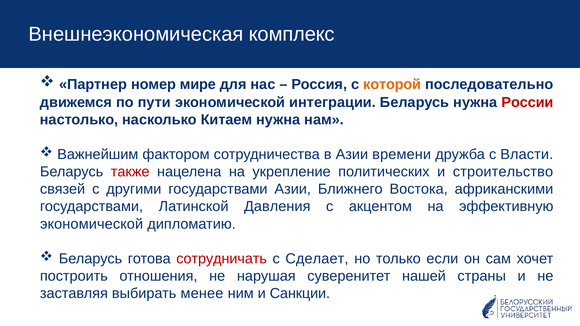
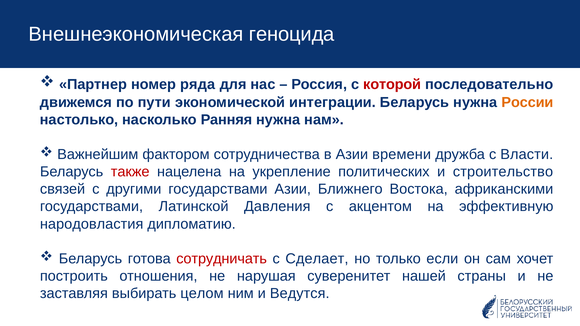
комплекс: комплекс -> геноцида (292, 34)
мире: мире -> ряда (198, 85)
которой colour: orange -> red (392, 85)
России colour: red -> orange (527, 102)
Китаем: Китаем -> Ранняя (226, 120)
экономической: экономической -> народовластия (92, 224)
менее: менее -> целом (202, 294)
Санкции: Санкции -> Ведутся (300, 294)
